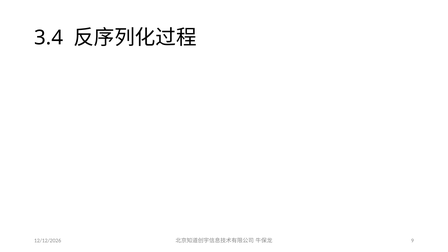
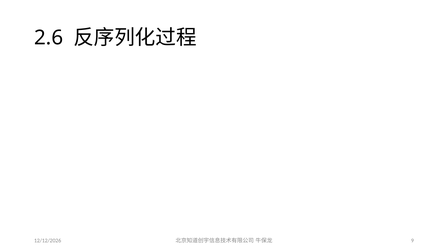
3.4: 3.4 -> 2.6 (49, 38)
